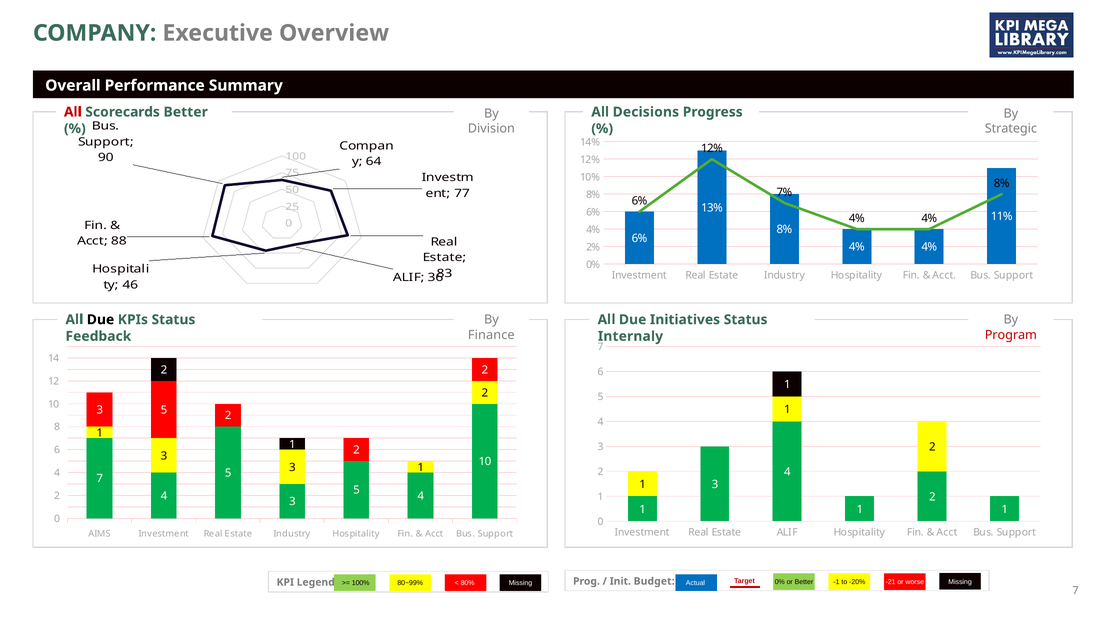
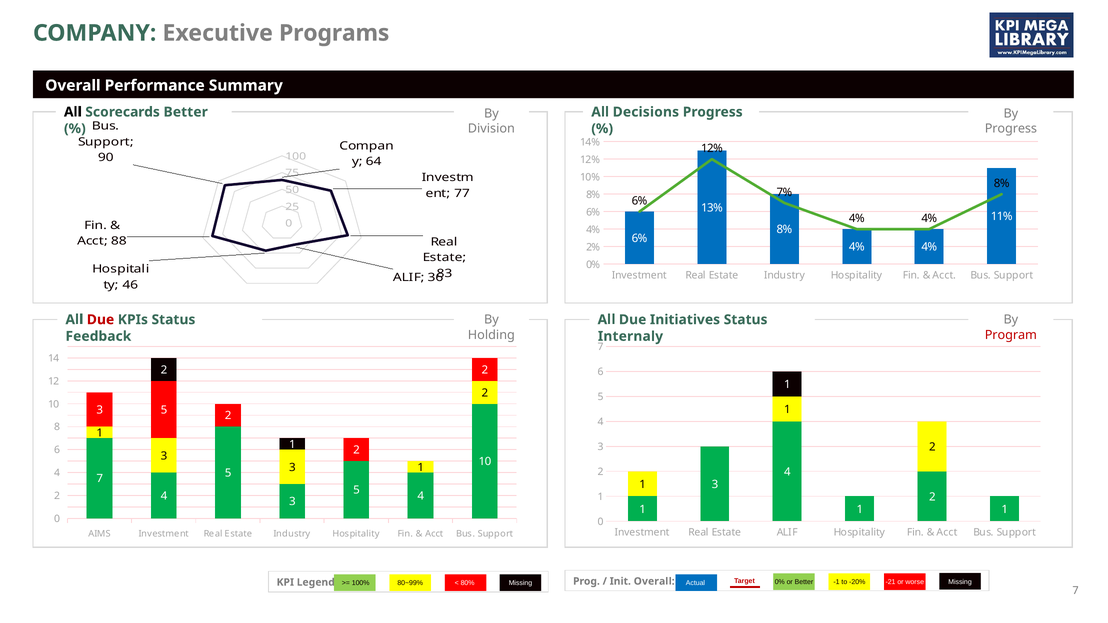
Overview: Overview -> Programs (334, 33)
All colour: red -> black (73, 112)
Strategic: Strategic -> Progress (1011, 129)
Due colour: black -> red (100, 320)
Finance: Finance -> Holding (491, 335)
Init Budget: Budget -> Overall (654, 581)
